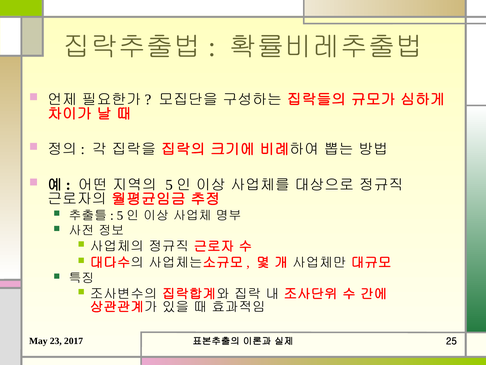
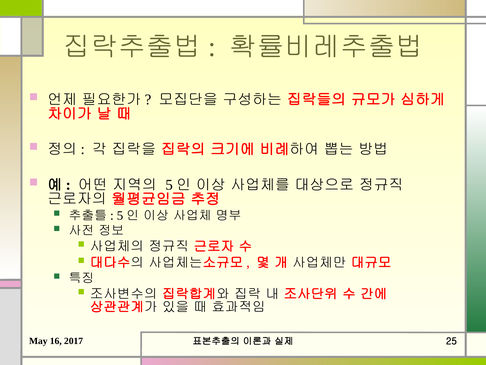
23: 23 -> 16 (56, 341)
